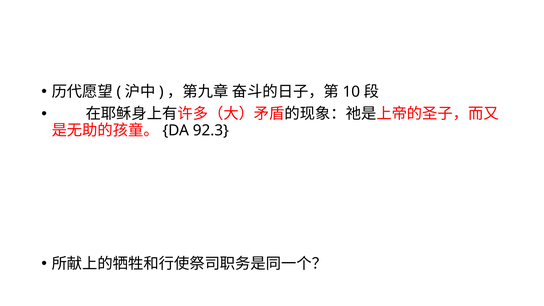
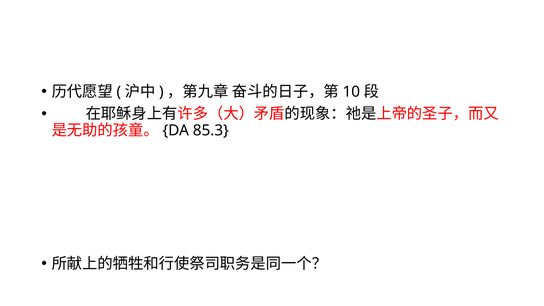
92.3: 92.3 -> 85.3 (211, 130)
